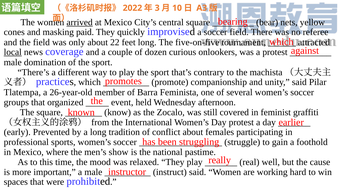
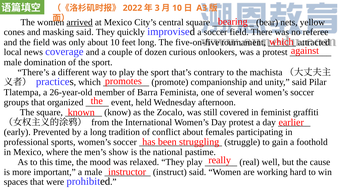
masking paid: paid -> said (85, 32)
about 22: 22 -> 10 (115, 42)
local underline: present -> none (13, 52)
